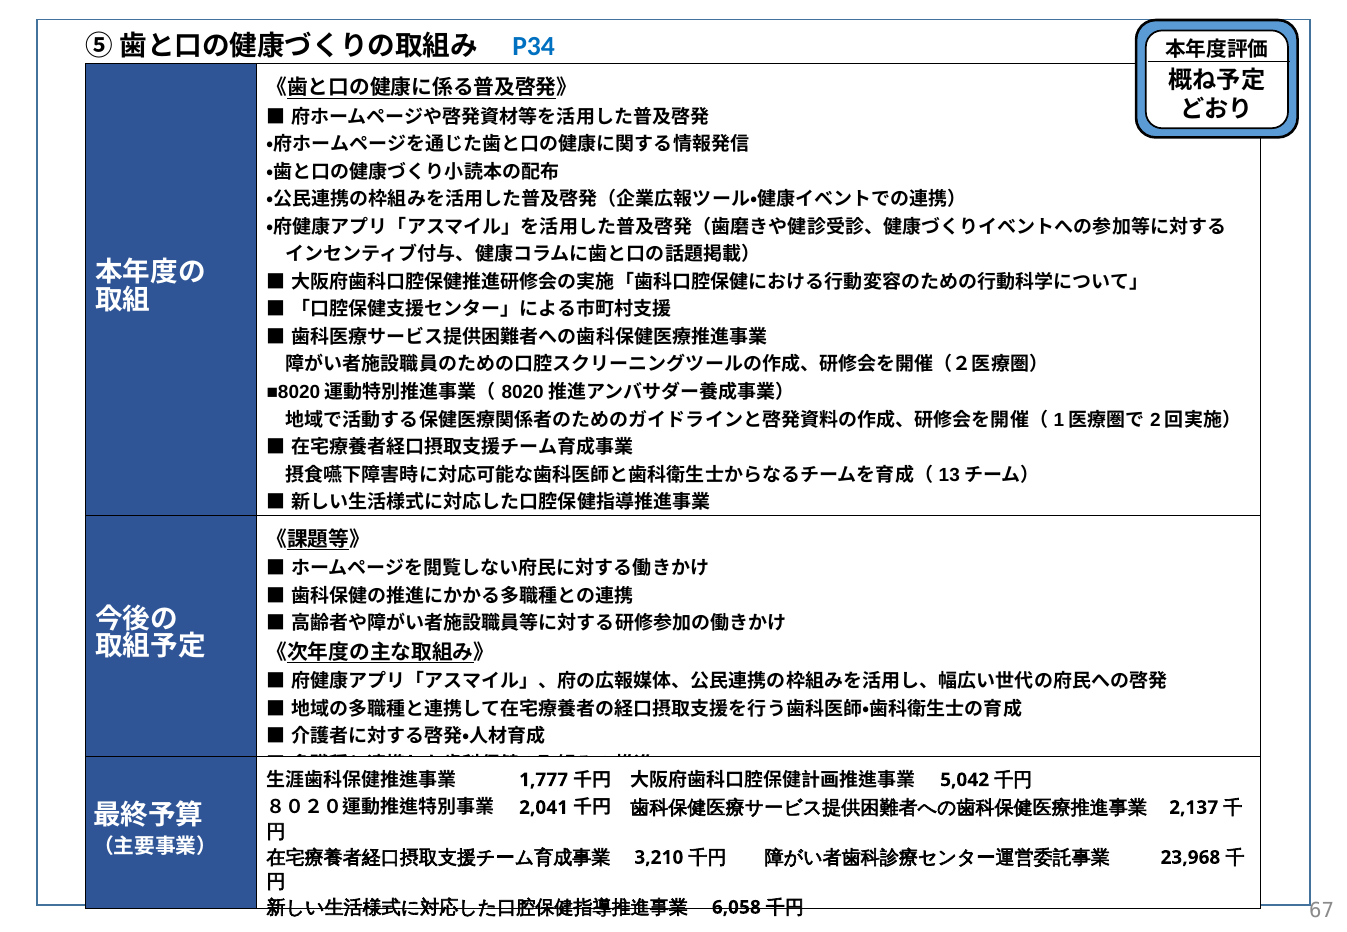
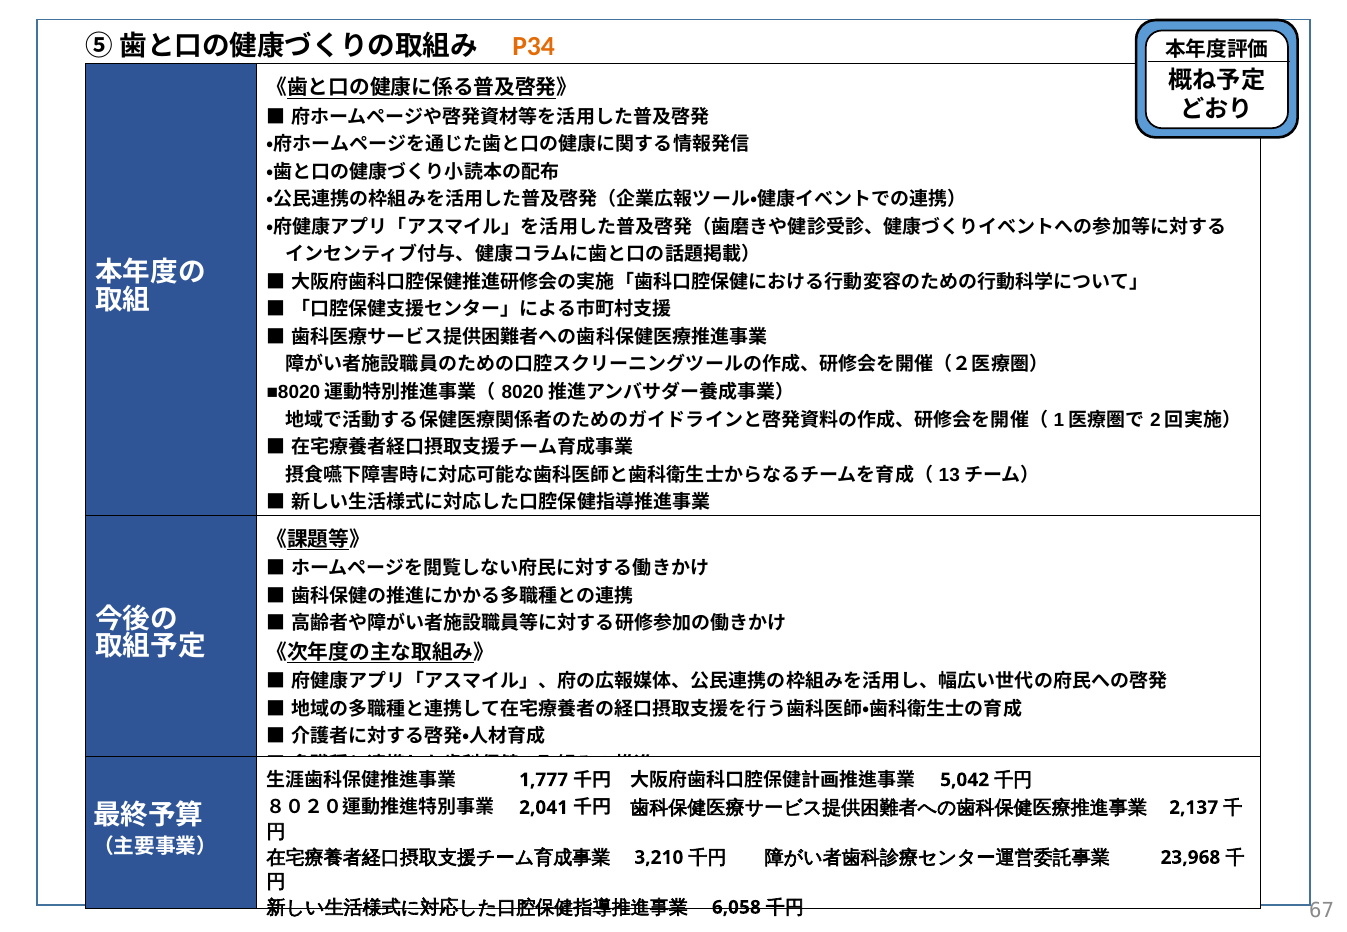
P34 colour: blue -> orange (534, 47)
